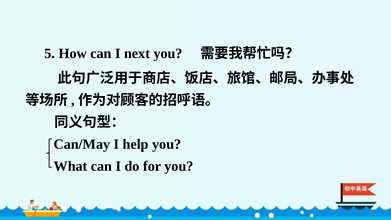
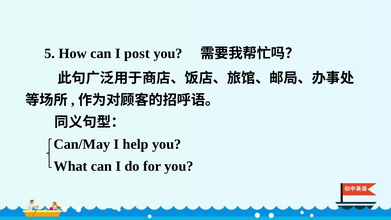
next: next -> post (137, 53)
